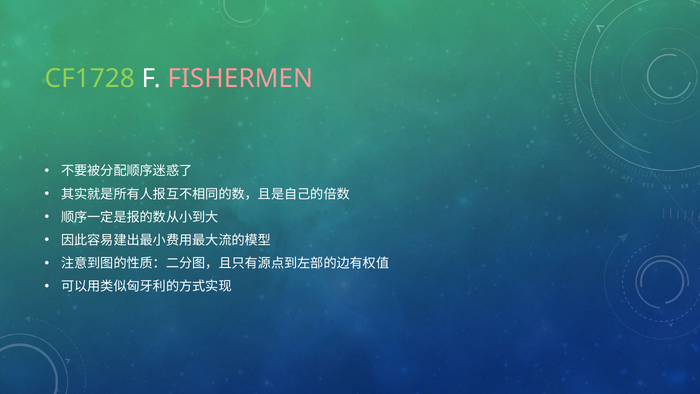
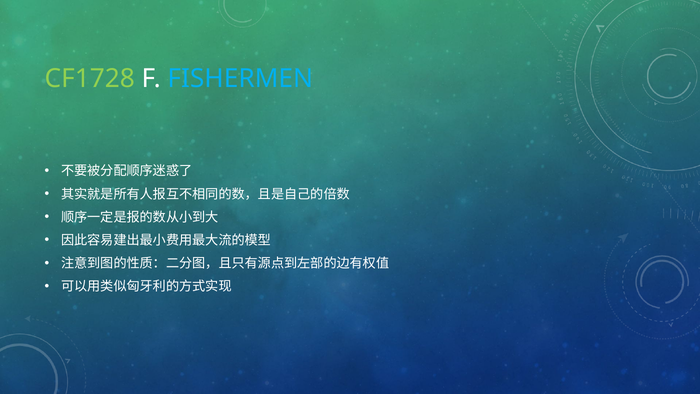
FISHERMEN colour: pink -> light blue (240, 79)
